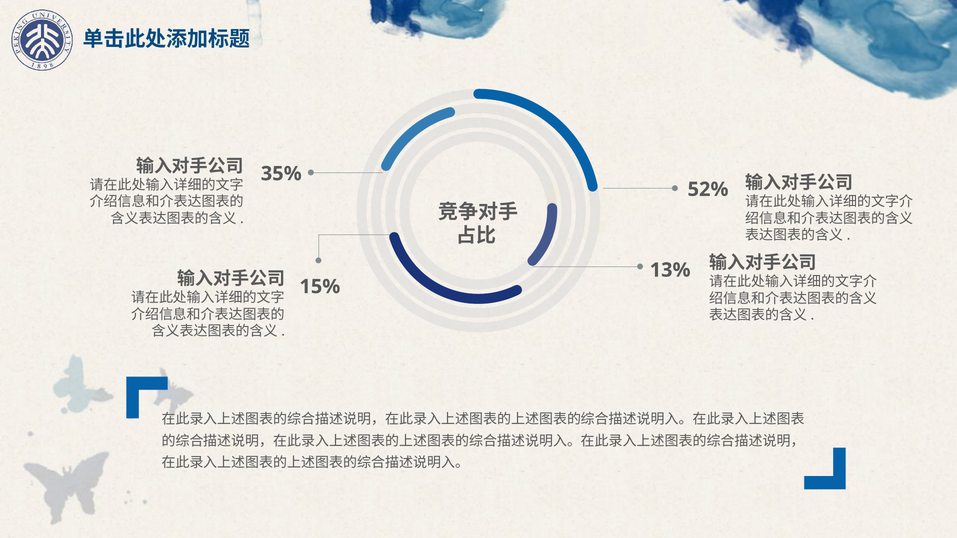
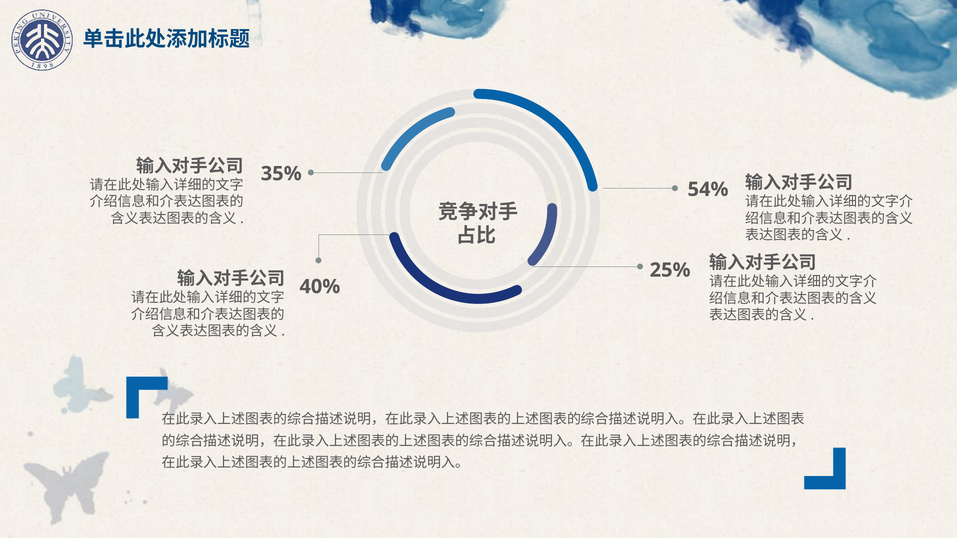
52%: 52% -> 54% (708, 189)
13%: 13% -> 25% (670, 270)
15%: 15% -> 40% (320, 287)
